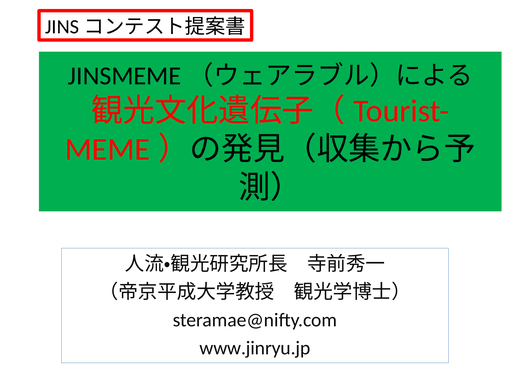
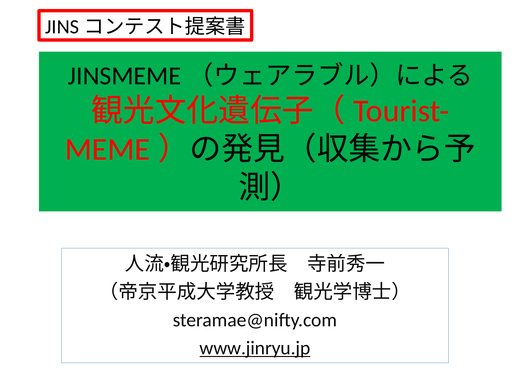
www.jinryu.jp underline: none -> present (255, 348)
